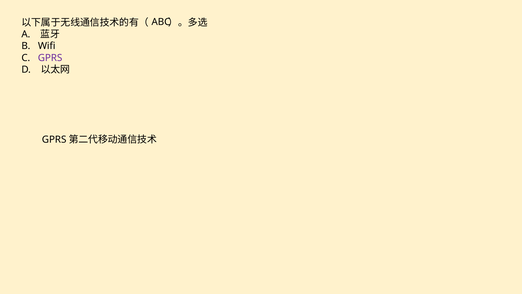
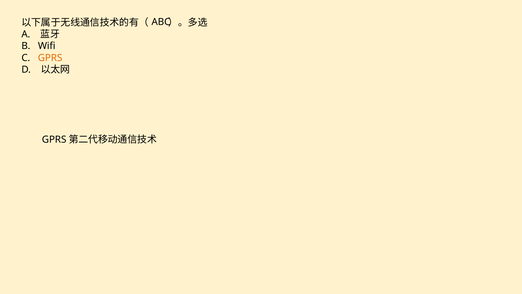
GPRS colour: purple -> orange (50, 58)
